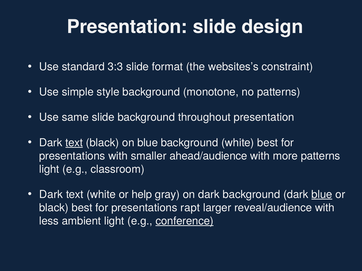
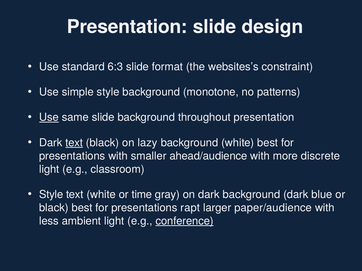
3:3: 3:3 -> 6:3 (115, 67)
Use underline: none -> present (49, 118)
on blue: blue -> lazy (148, 143)
more patterns: patterns -> discrete (320, 156)
Dark: Dark -> Style (51, 195)
help: help -> time (142, 195)
blue underline: present -> none (322, 195)
reveal/audience: reveal/audience -> paper/audience (273, 208)
